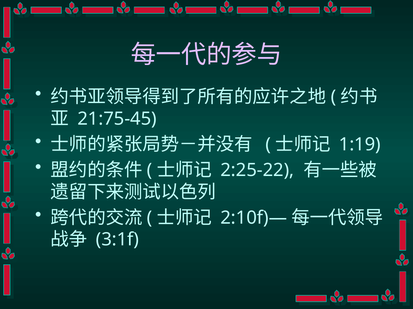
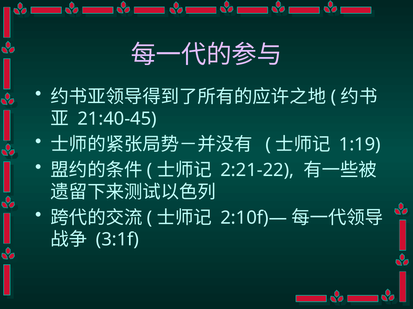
21:75-45: 21:75-45 -> 21:40-45 (117, 119)
2:25-22: 2:25-22 -> 2:21-22 (257, 170)
